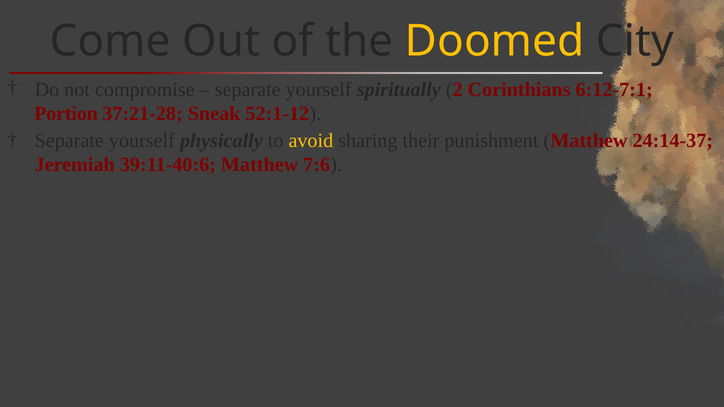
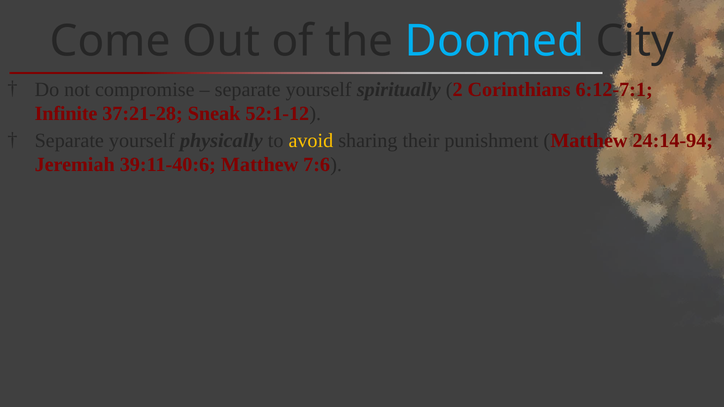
Doomed colour: yellow -> light blue (495, 41)
Portion: Portion -> Infinite (66, 114)
24:14-37: 24:14-37 -> 24:14-94 (673, 141)
